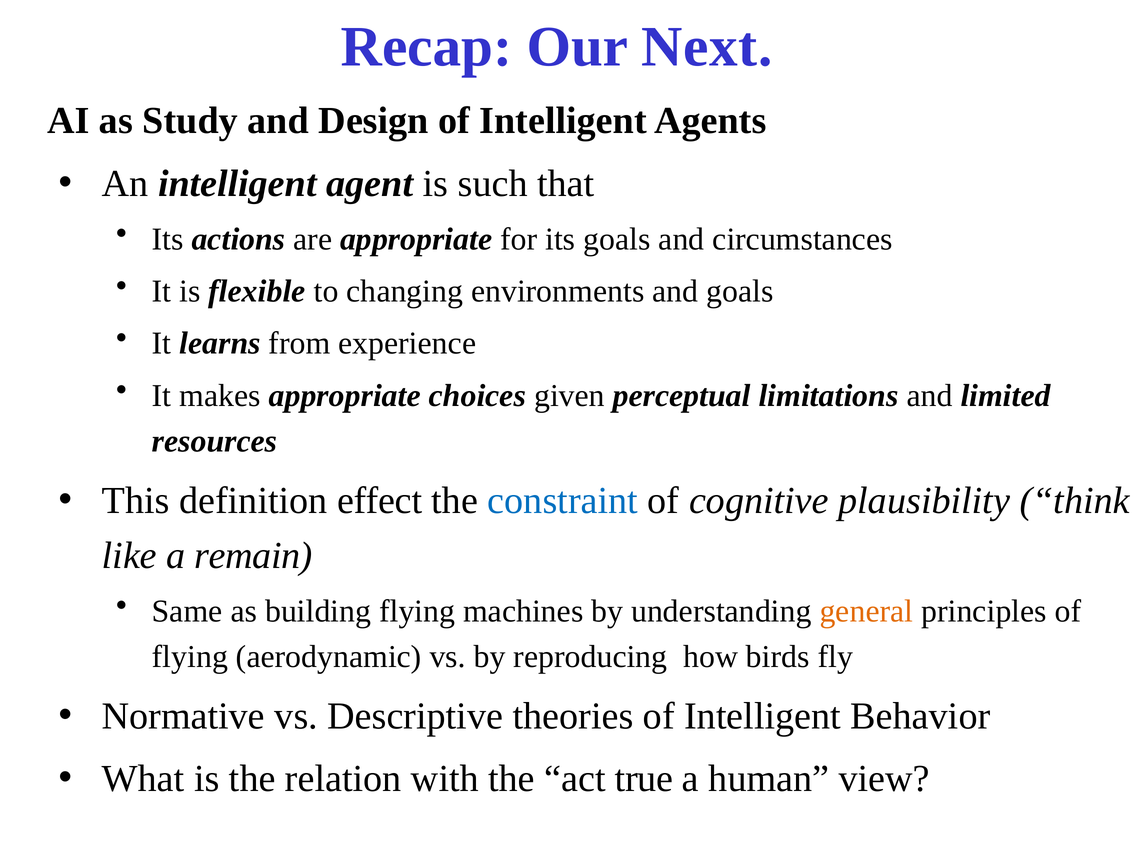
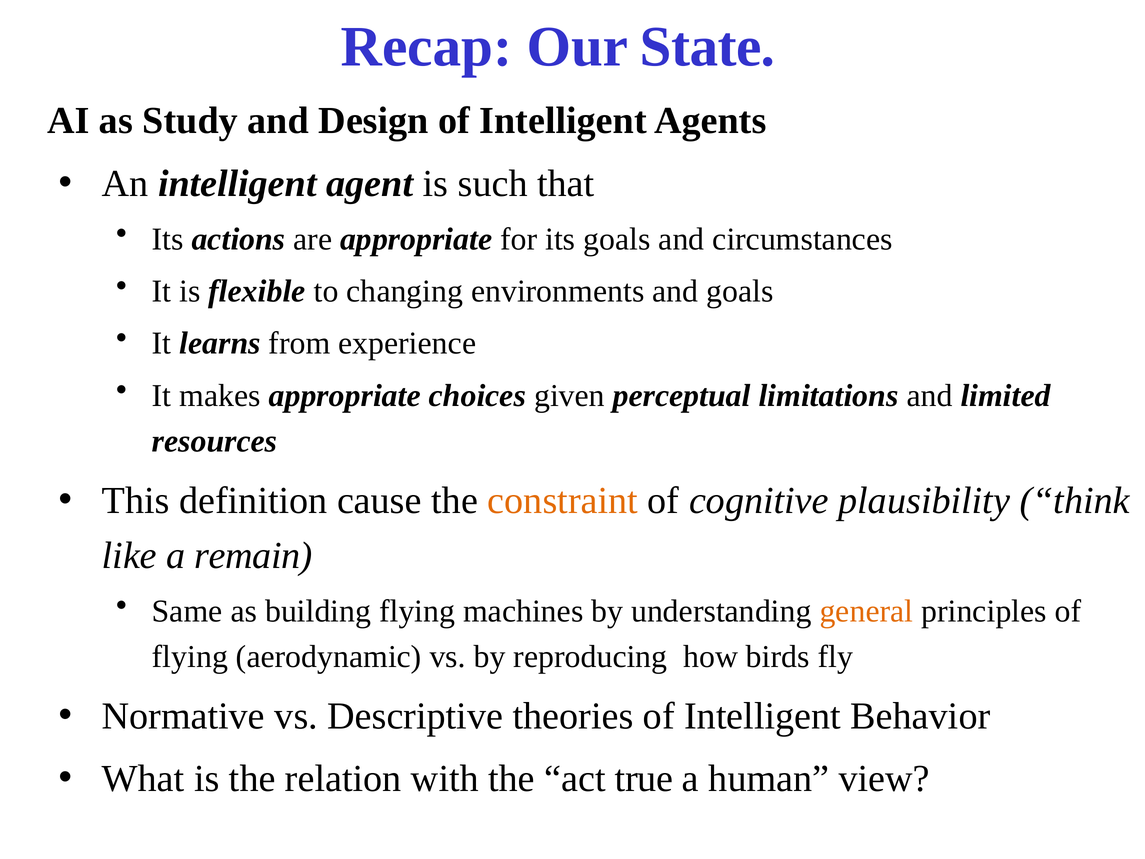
Next: Next -> State (708, 47)
effect: effect -> cause (379, 500)
constraint colour: blue -> orange (563, 500)
